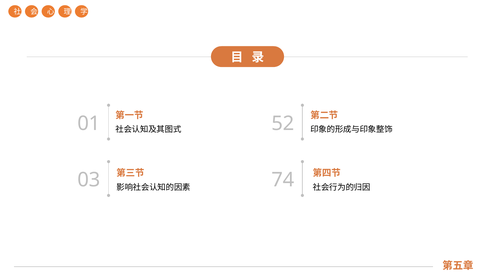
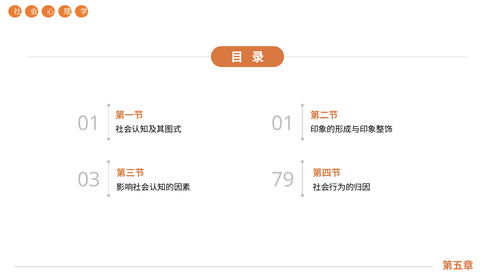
52: 52 -> 01 (283, 123)
74: 74 -> 79 (283, 180)
